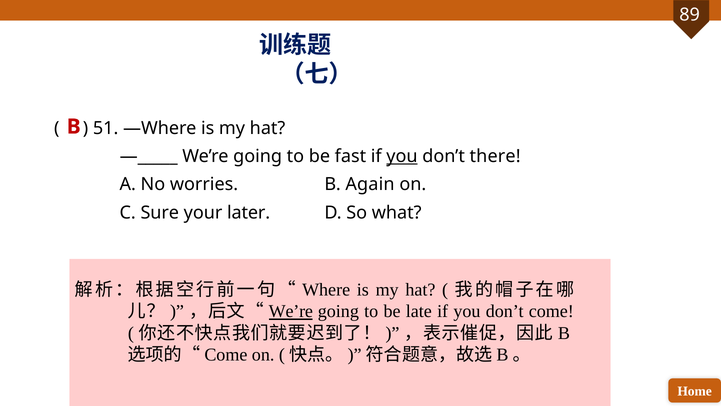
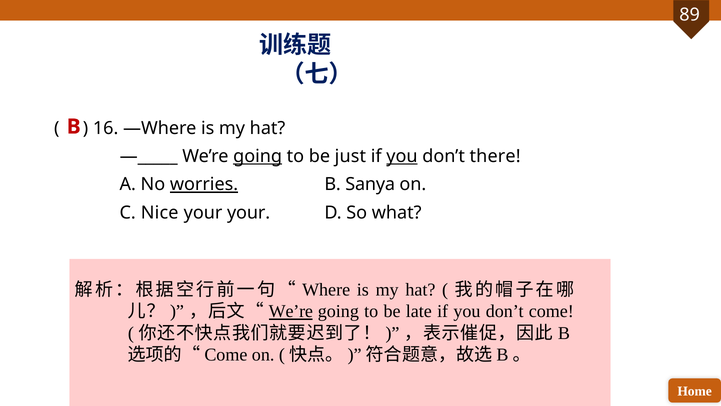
51: 51 -> 16 (106, 128)
going underline: none -> present (258, 156)
fast: fast -> just (350, 156)
worries underline: none -> present (204, 184)
Again: Again -> Sanya (370, 184)
Sure: Sure -> Nice (160, 212)
your later: later -> your (249, 212)
